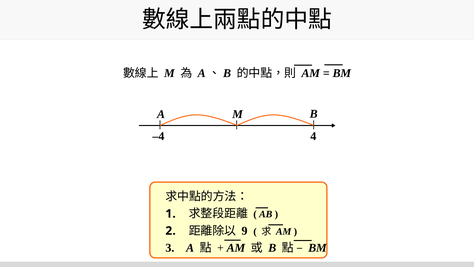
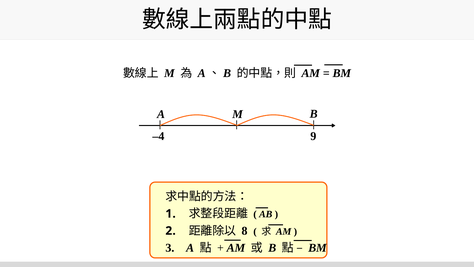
4: 4 -> 9 (313, 136)
9: 9 -> 8 (245, 230)
